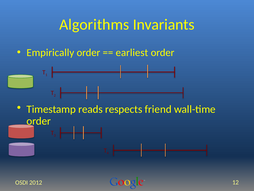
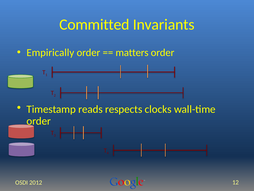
Algorithms: Algorithms -> Committed (94, 25)
earliest: earliest -> matters (132, 52)
friend: friend -> clocks (158, 109)
